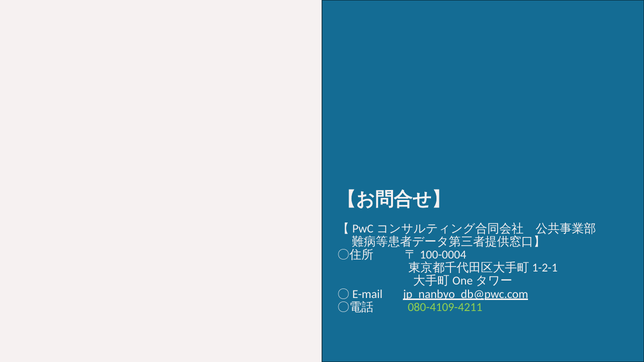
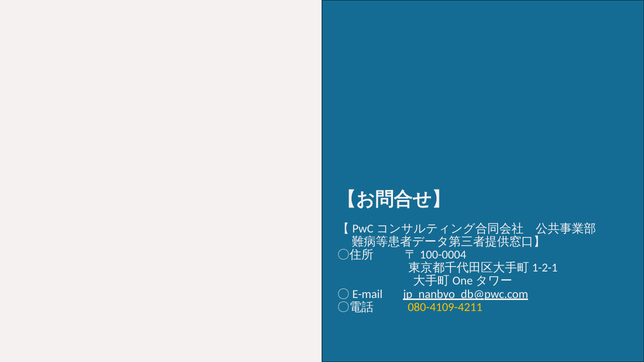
080-4109-4211 colour: light green -> yellow (445, 307)
